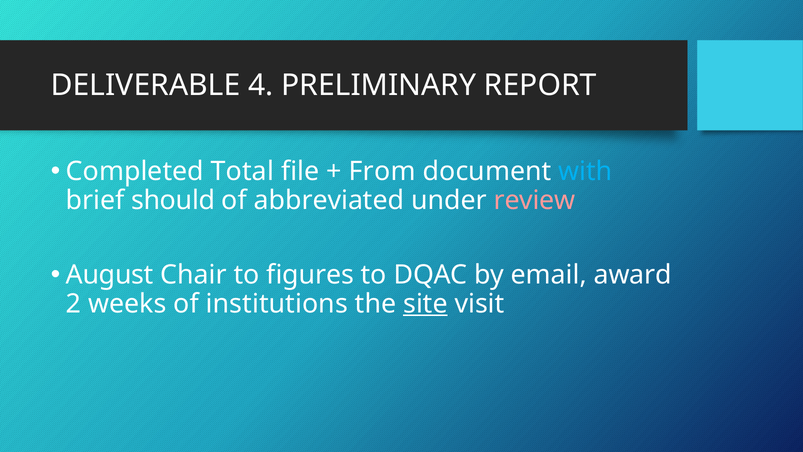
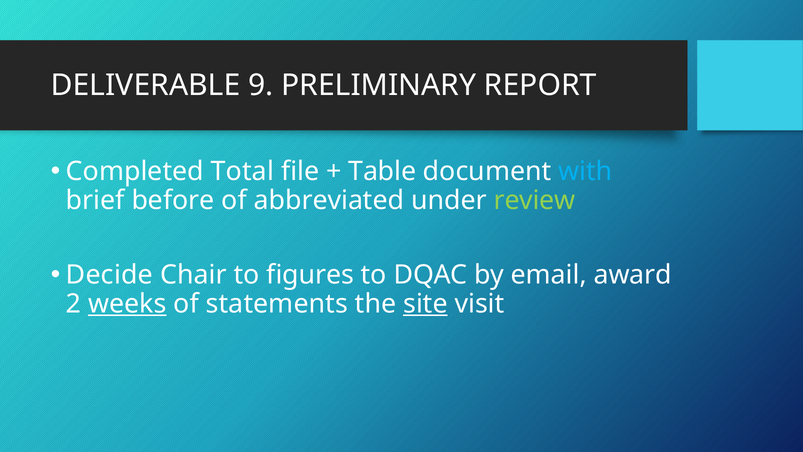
4: 4 -> 9 (261, 85)
From: From -> Table (382, 171)
should: should -> before (173, 200)
review colour: pink -> light green (535, 200)
August: August -> Decide (109, 275)
weeks underline: none -> present (127, 304)
institutions: institutions -> statements (277, 304)
